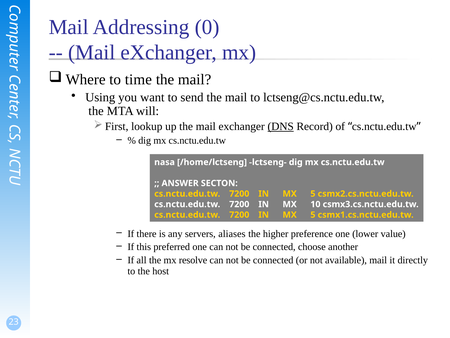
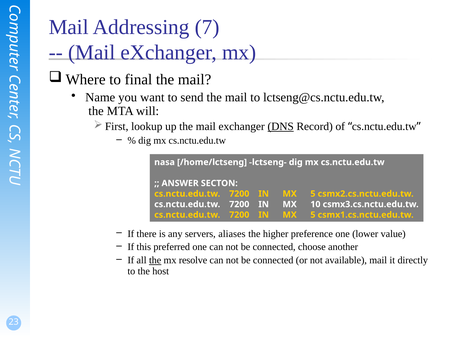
0: 0 -> 7 (207, 27)
time: time -> final (138, 79)
Using: Using -> Name (100, 97)
the underline: none -> present (155, 260)
